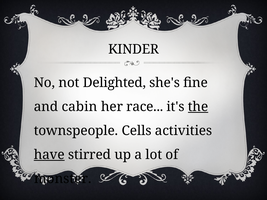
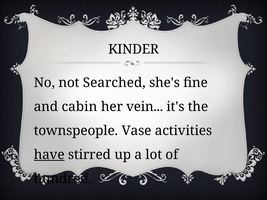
Delighted: Delighted -> Searched (114, 83)
race: race -> vein (145, 107)
the underline: present -> none (198, 107)
Cells: Cells -> Vase (137, 131)
monster: monster -> hundred (63, 179)
